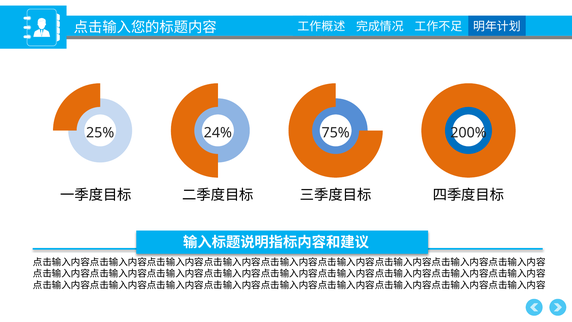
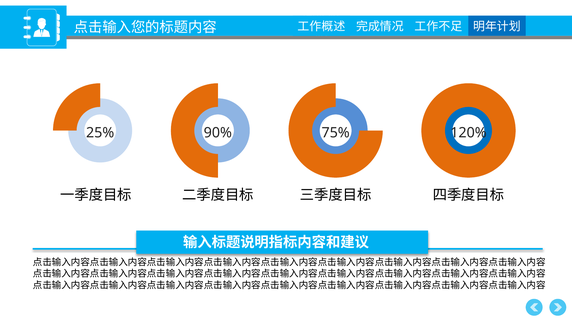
24%: 24% -> 90% (218, 133)
200%: 200% -> 120% (469, 133)
